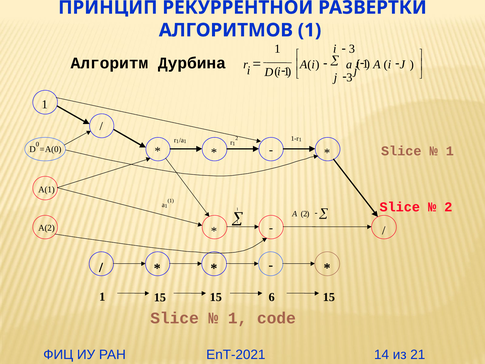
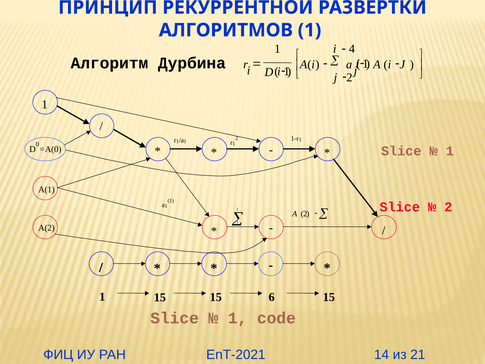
3: 3 -> 4 (352, 49)
3: 3 -> 2 (349, 77)
